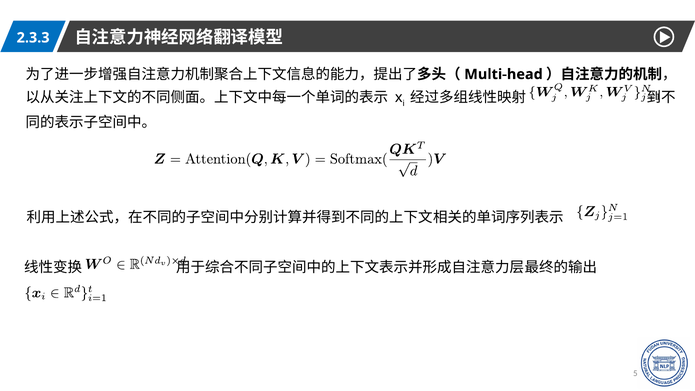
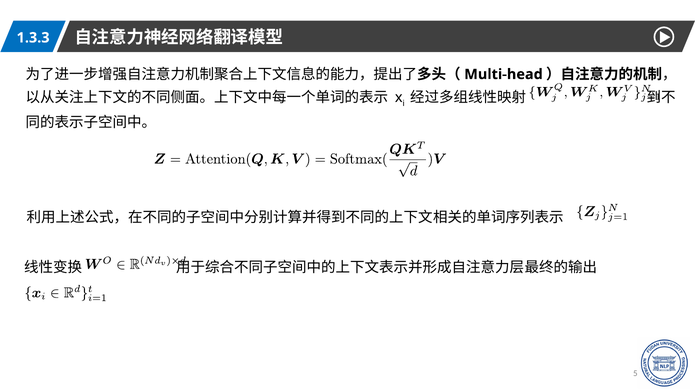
2.3.3: 2.3.3 -> 1.3.3 (33, 38)
